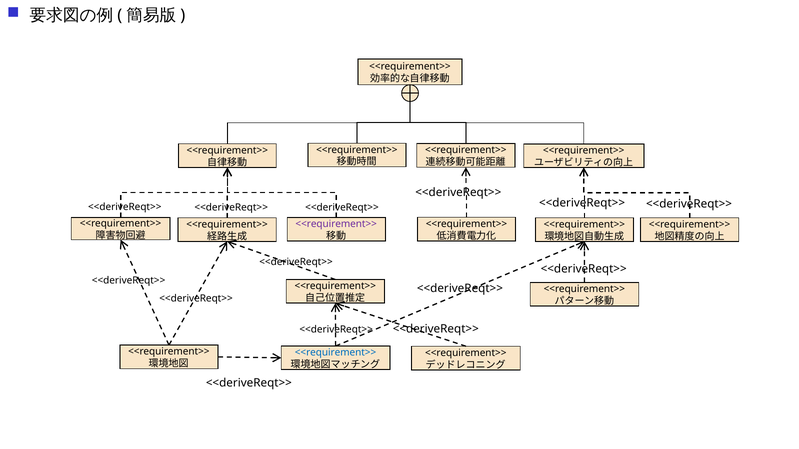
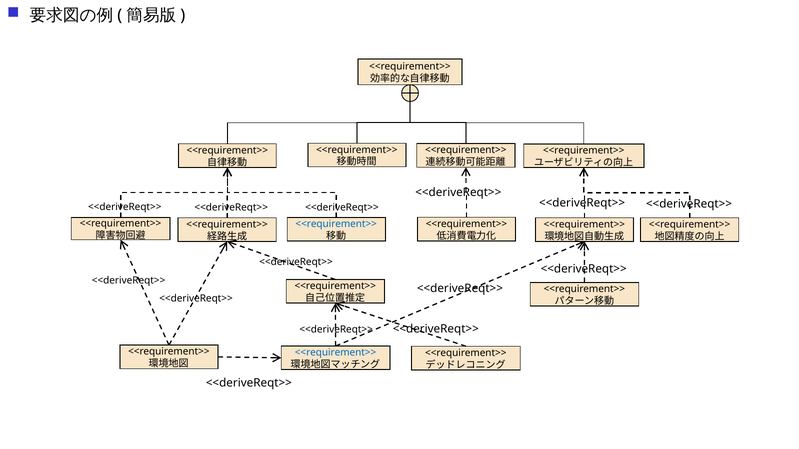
<<requirement>> colour: purple -> blue (336, 224)
